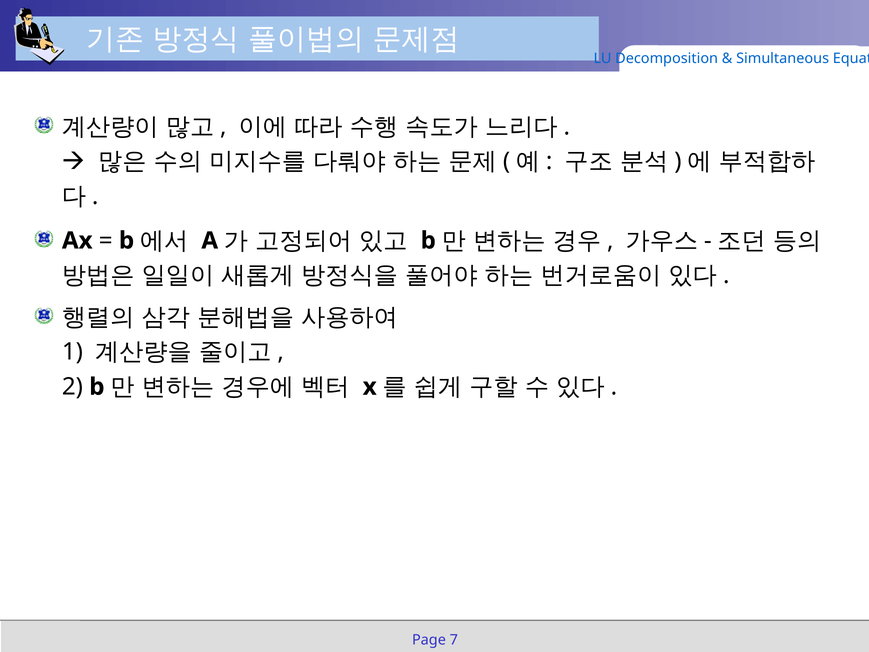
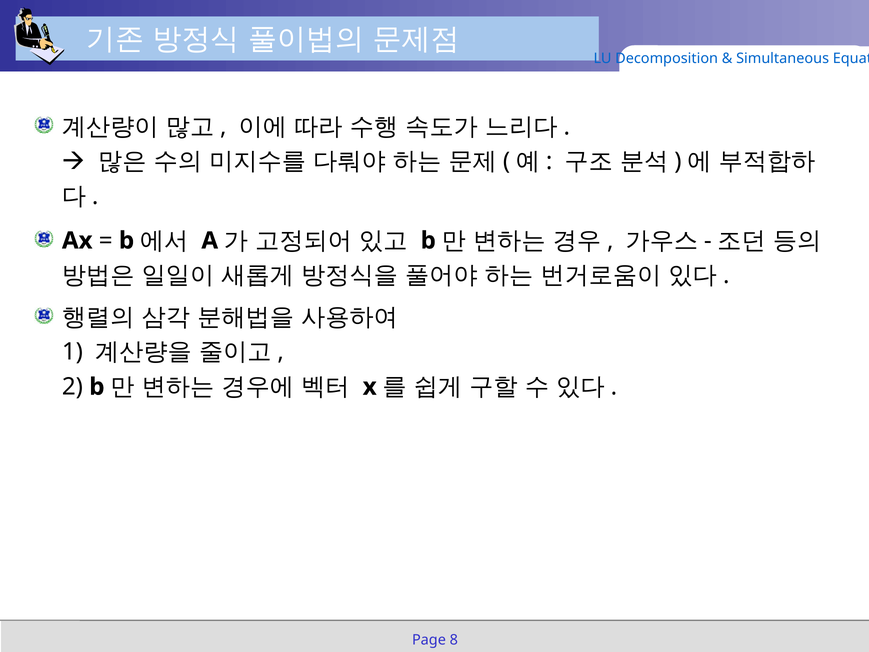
7: 7 -> 8 (454, 640)
